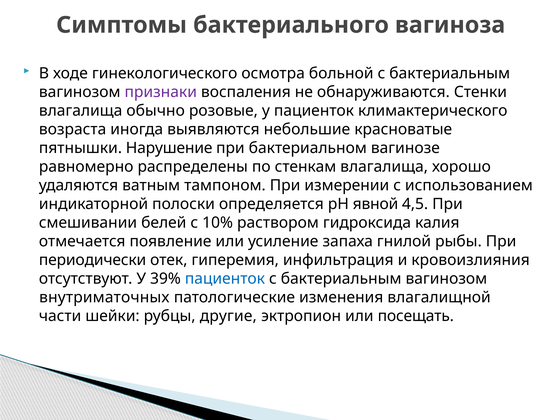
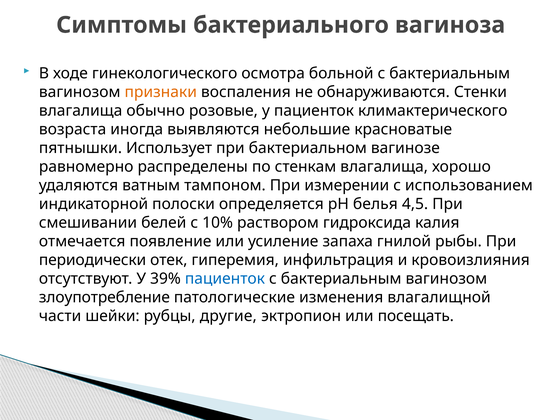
признаки colour: purple -> orange (161, 92)
Нарушение: Нарушение -> Использует (169, 148)
явной: явной -> белья (375, 204)
внутриматочных: внутриматочных -> злоупотребление (104, 297)
